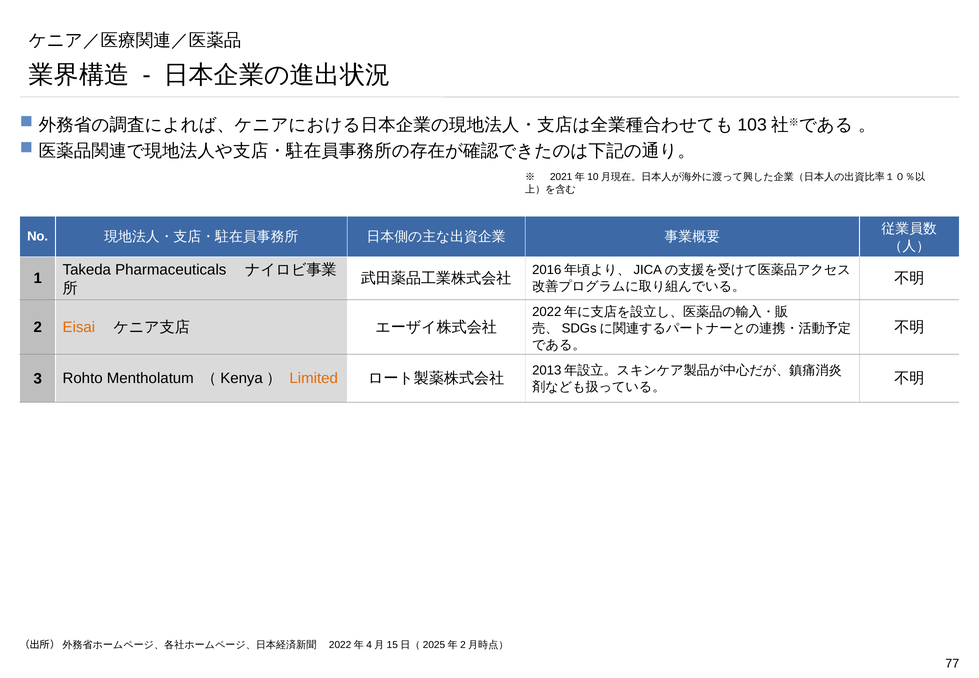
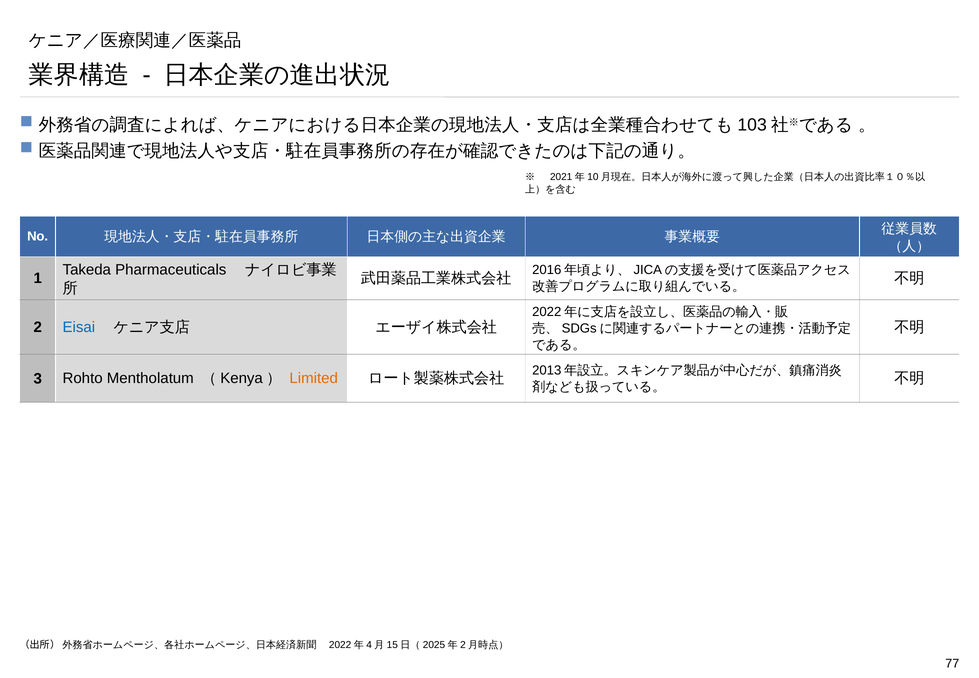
Eisai colour: orange -> blue (79, 327)
